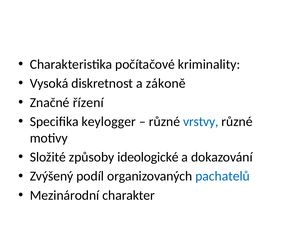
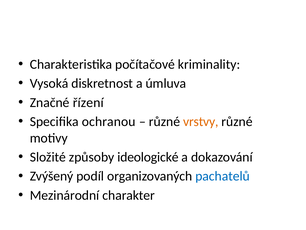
zákoně: zákoně -> úmluva (166, 83)
keylogger: keylogger -> ochranou (109, 121)
vrstvy colour: blue -> orange (201, 121)
